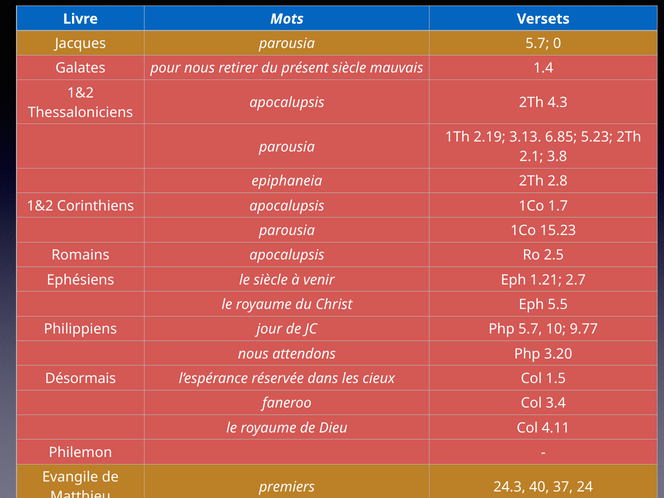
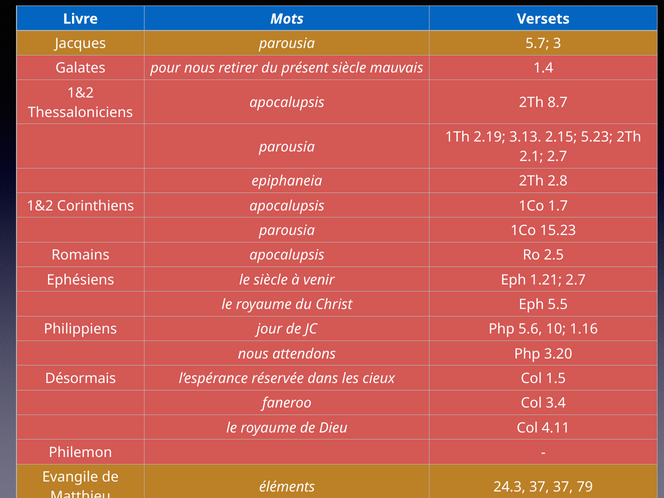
0: 0 -> 3 (557, 44)
4.3: 4.3 -> 8.7 (558, 103)
6.85: 6.85 -> 2.15 (561, 137)
2.1 3.8: 3.8 -> 2.7 (557, 157)
Php 5.7: 5.7 -> 5.6 (530, 329)
10 9.77: 9.77 -> 1.16 (584, 329)
premiers: premiers -> éléments (287, 487)
24.3 40: 40 -> 37 (539, 487)
24: 24 -> 79 (585, 487)
